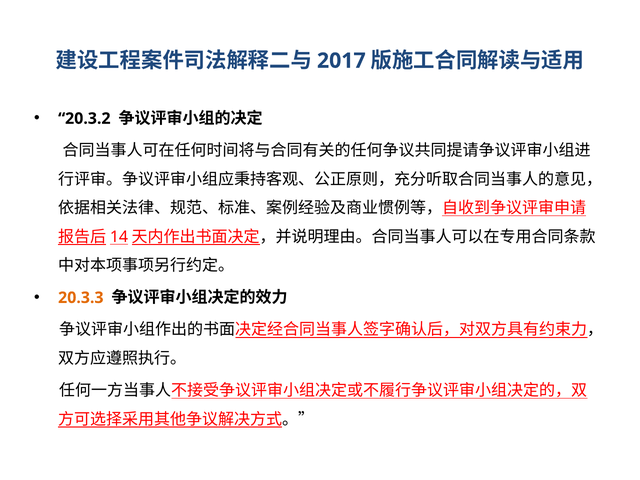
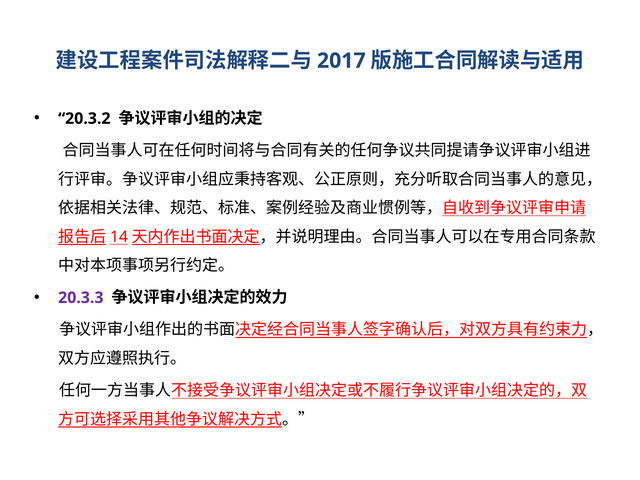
20.3.3 colour: orange -> purple (81, 298)
